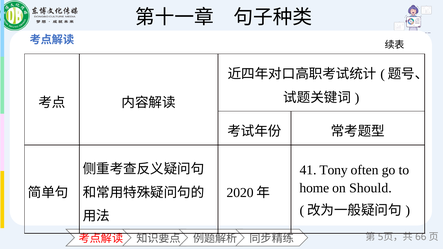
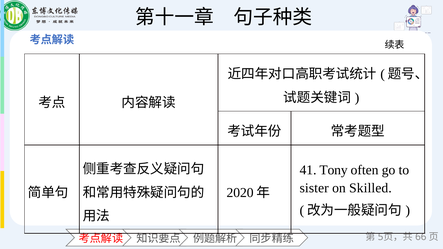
home: home -> sister (314, 188)
Should: Should -> Skilled (370, 188)
